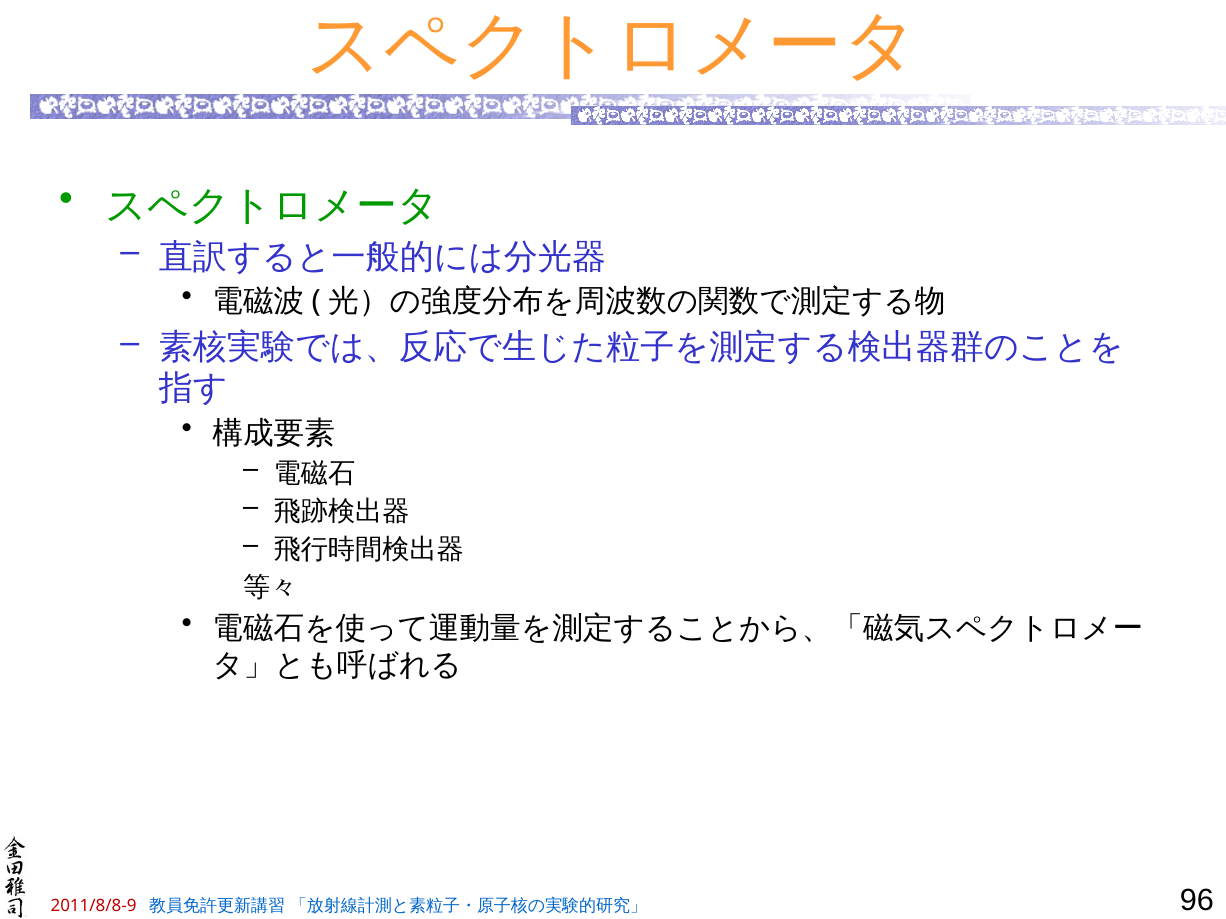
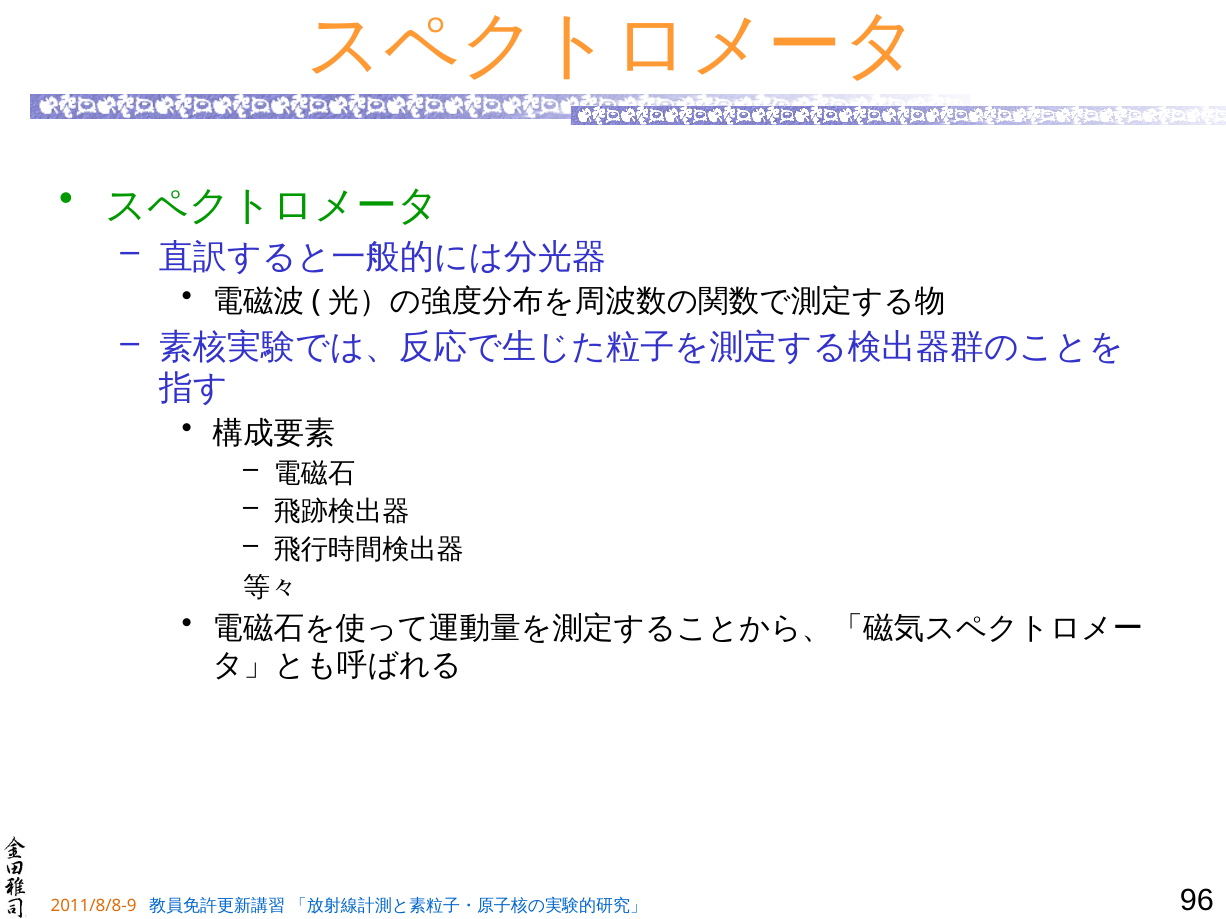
2011/8/8-9 colour: red -> orange (94, 906)
